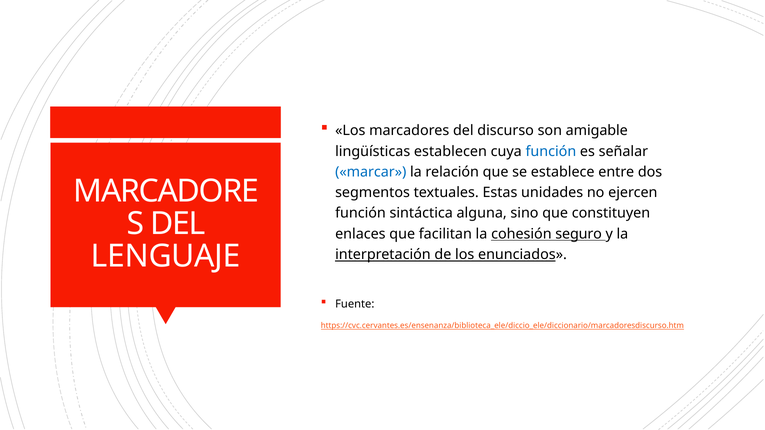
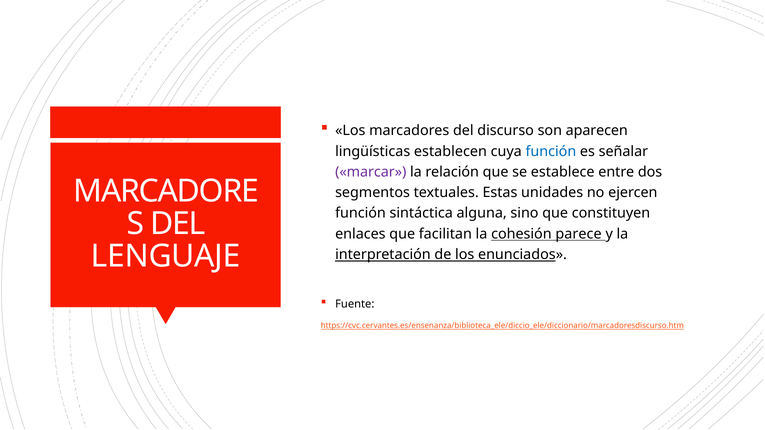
amigable: amigable -> aparecen (597, 131)
marcar colour: blue -> purple (371, 172)
seguro: seguro -> parece (579, 234)
